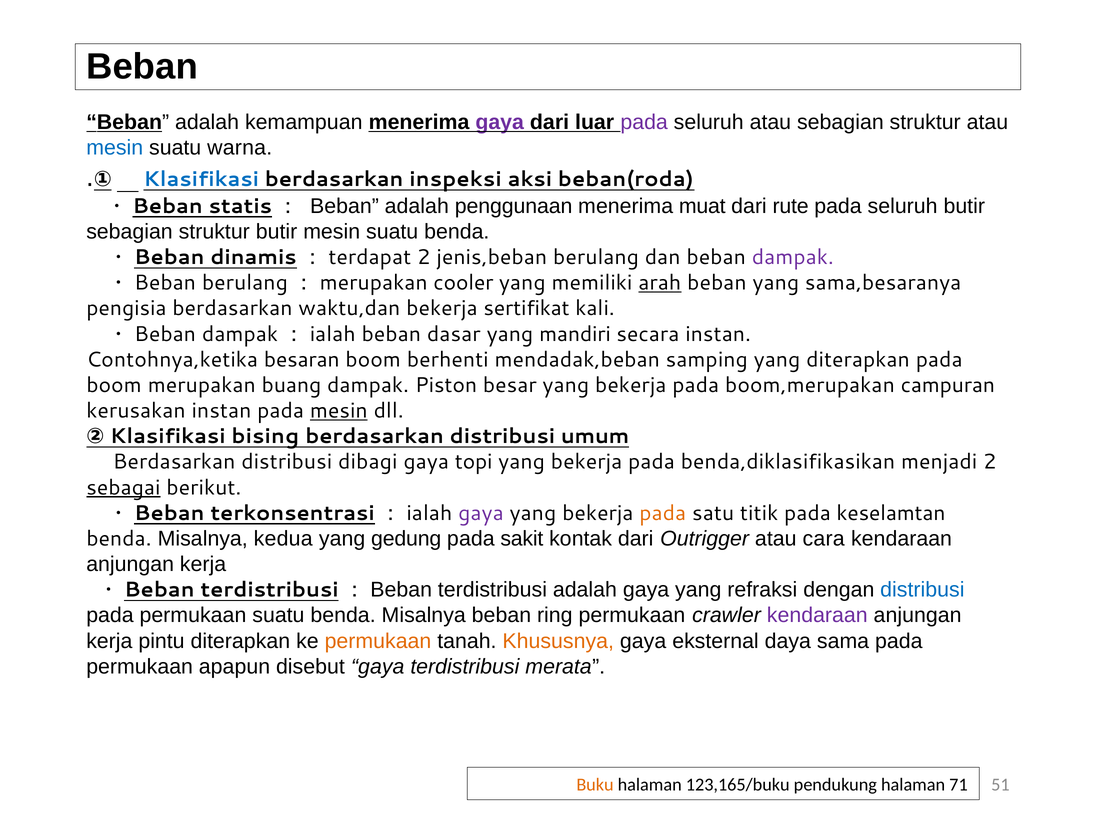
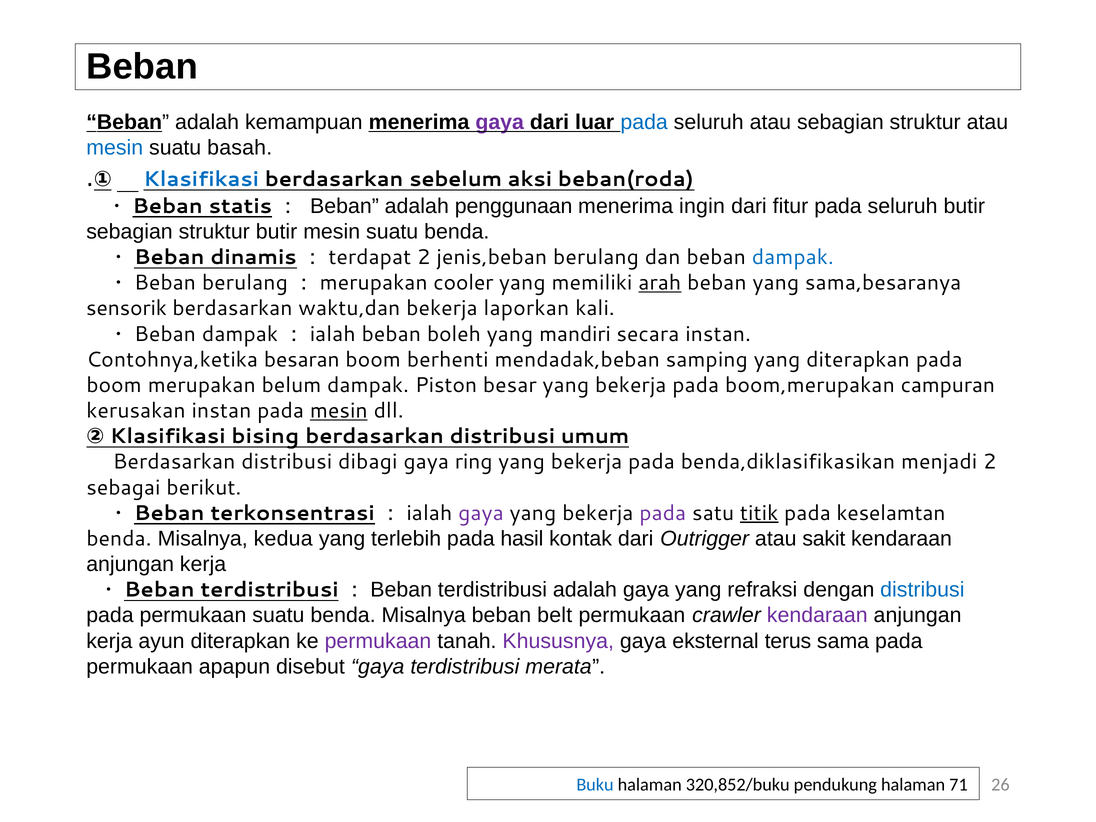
pada colour: purple -> blue (644, 122)
warna: warna -> basah (240, 148)
inspeksi: inspeksi -> sebelum (456, 179)
muat: muat -> ingin (702, 206)
rute: rute -> fitur (790, 206)
dampak colour: purple -> blue (793, 257)
pengisia: pengisia -> sensorik (126, 308)
sertifikat: sertifikat -> laporkan (526, 308)
dasar: dasar -> boleh (454, 334)
buang: buang -> belum (291, 385)
topi: topi -> ring (474, 462)
sebagai underline: present -> none (123, 488)
pada colour: orange -> purple (663, 513)
titik underline: none -> present (759, 513)
gedung: gedung -> terlebih (406, 539)
sakit: sakit -> hasil (522, 539)
cara: cara -> sakit (824, 539)
ring: ring -> belt (555, 615)
pintu: pintu -> ayun (162, 641)
permukaan colour: orange -> purple (378, 641)
Khususnya colour: orange -> purple (558, 641)
daya: daya -> terus (788, 641)
Buku colour: orange -> blue (595, 785)
123,165/buku: 123,165/buku -> 320,852/buku (738, 785)
51: 51 -> 26 (1000, 785)
